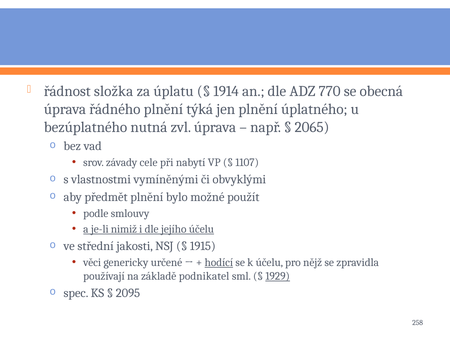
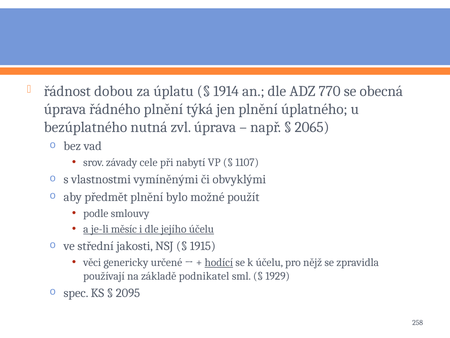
složka: složka -> dobou (114, 91)
nimiž: nimiž -> měsíc (124, 229)
1929 underline: present -> none (278, 276)
